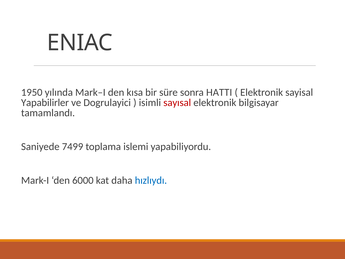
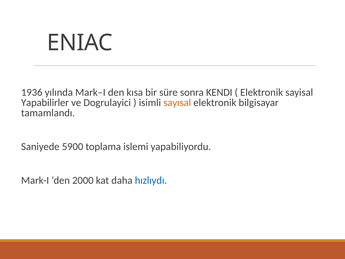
1950: 1950 -> 1936 (32, 92)
HATTI: HATTI -> KENDI (219, 92)
sayısal colour: red -> orange (177, 103)
7499: 7499 -> 5900 (73, 146)
6000: 6000 -> 2000 (83, 180)
